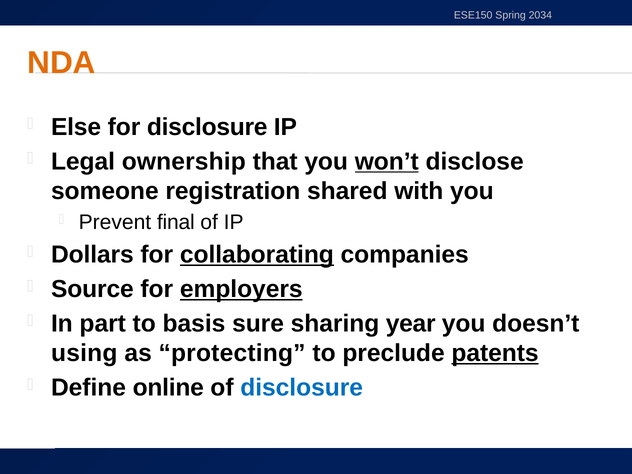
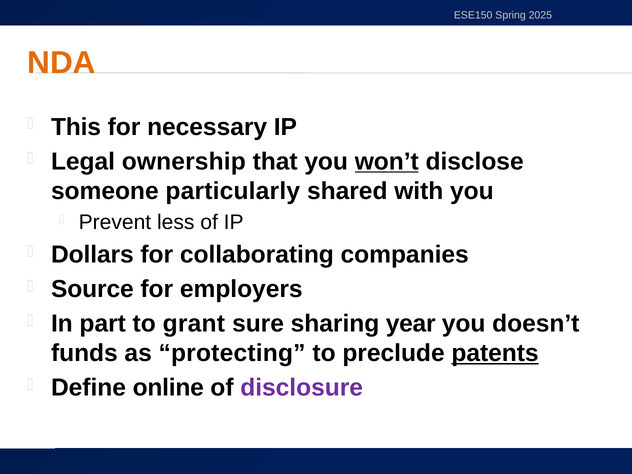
2034: 2034 -> 2025 (540, 15)
Else: Else -> This (76, 127)
for disclosure: disclosure -> necessary (207, 127)
registration: registration -> particularly (233, 191)
final: final -> less (176, 222)
collaborating underline: present -> none (257, 255)
employers underline: present -> none (241, 289)
basis: basis -> grant (194, 324)
using: using -> funds (84, 353)
disclosure colour: blue -> purple (302, 388)
